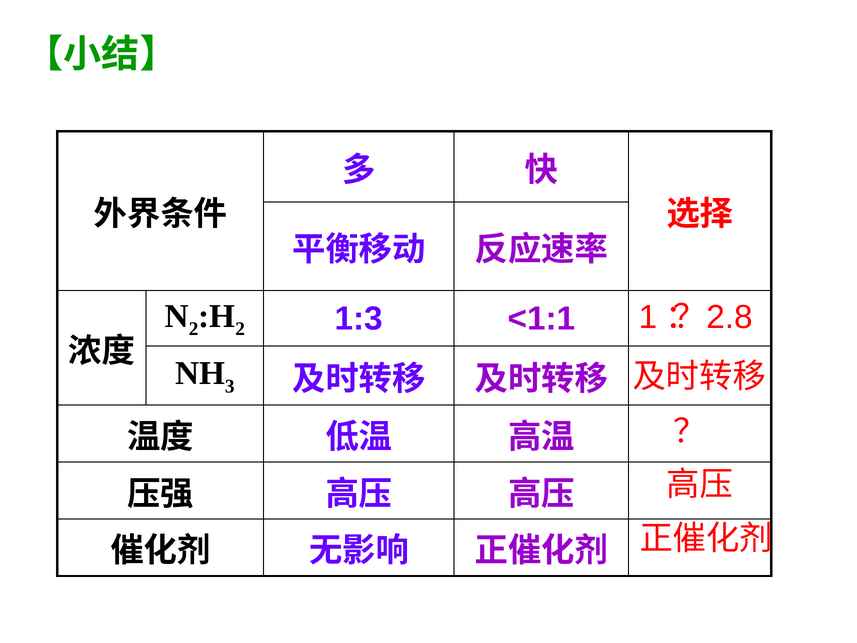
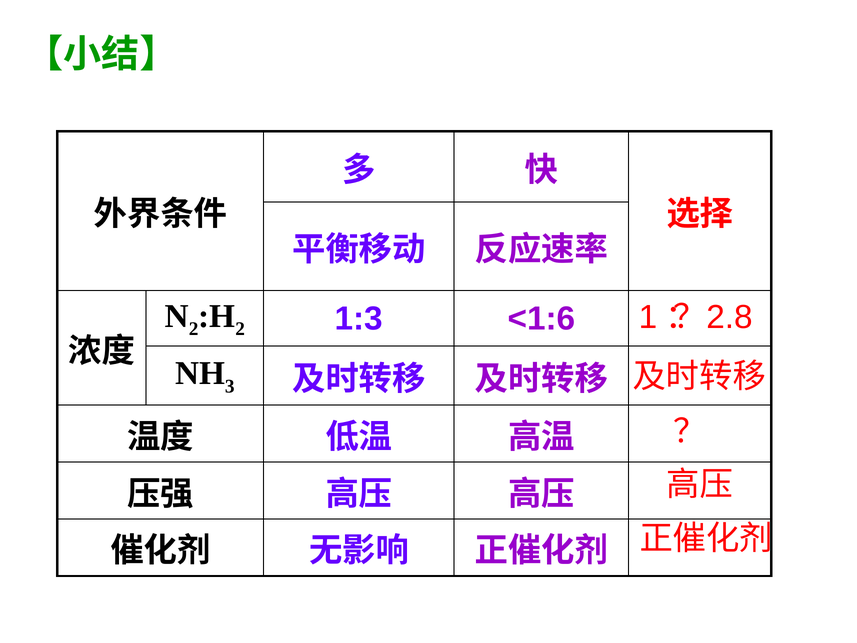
<1:1: <1:1 -> <1:6 (541, 319)
